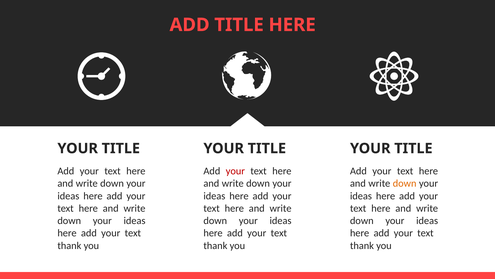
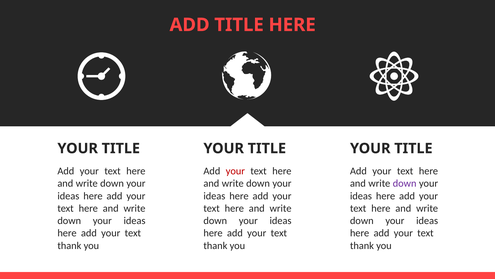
down colour: orange -> purple (405, 183)
